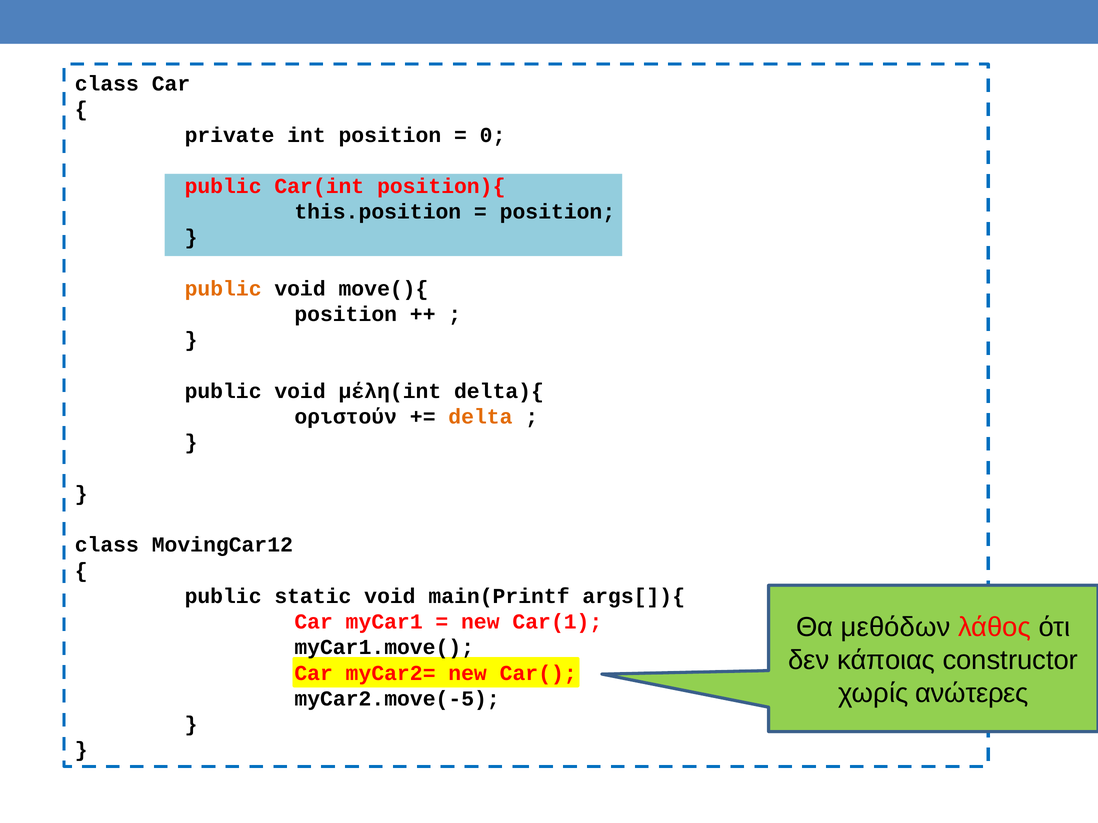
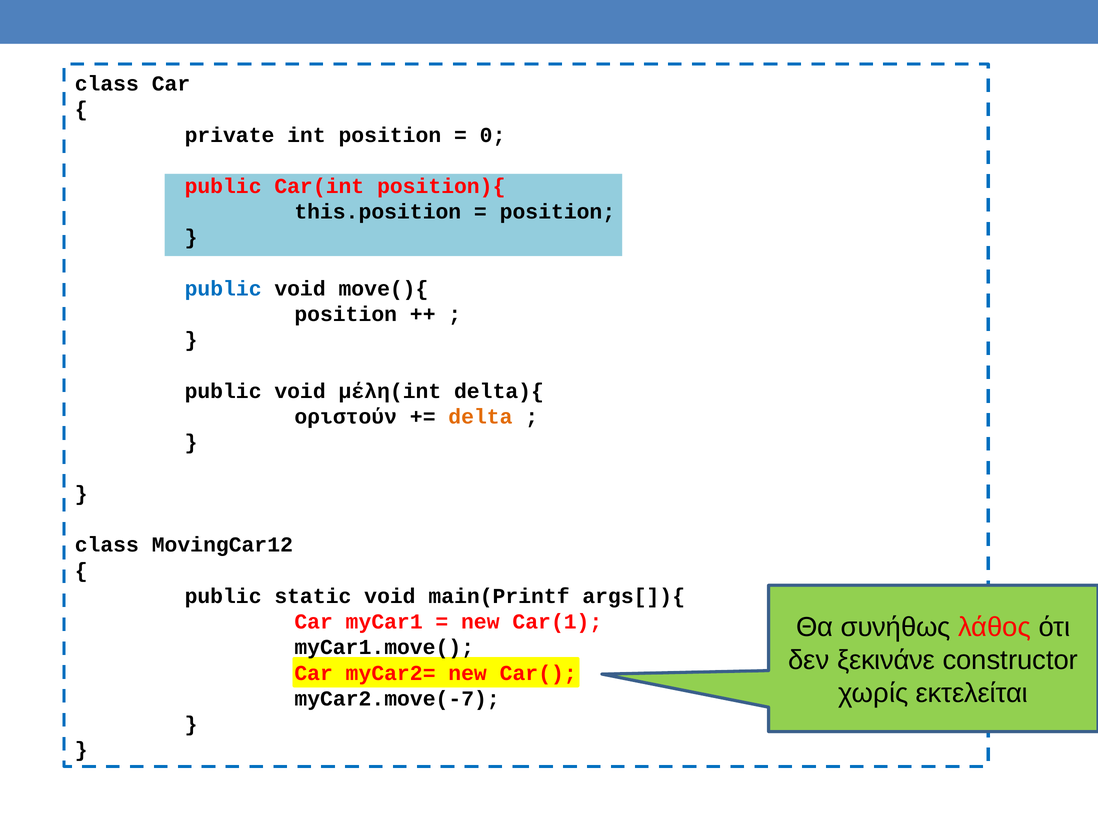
public colour: orange -> blue (223, 289)
μεθόδων: μεθόδων -> συνήθως (896, 628)
κάποιας: κάποιας -> ξεκινάνε (886, 661)
ανώτερες: ανώτερες -> εκτελείται (972, 694)
myCar2.move(-5: myCar2.move(-5 -> myCar2.move(-7 (397, 699)
